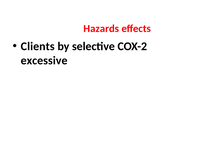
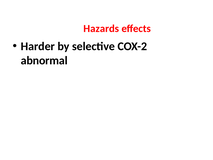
Clients: Clients -> Harder (38, 46)
excessive: excessive -> abnormal (44, 60)
